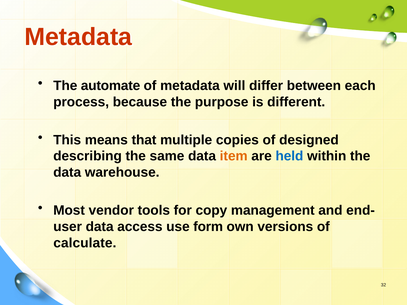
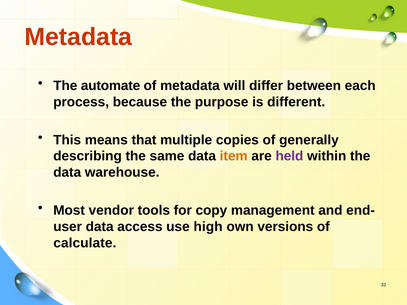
designed: designed -> generally (309, 140)
held colour: blue -> purple (289, 156)
form: form -> high (208, 227)
